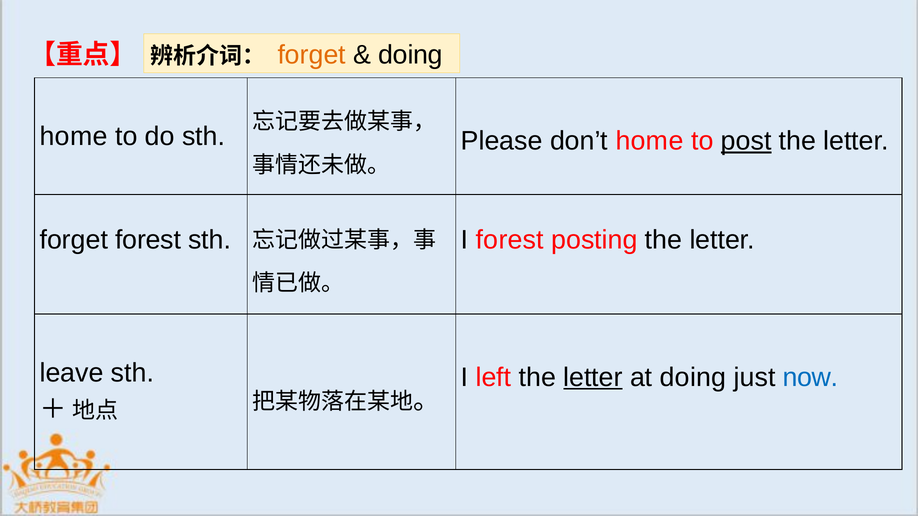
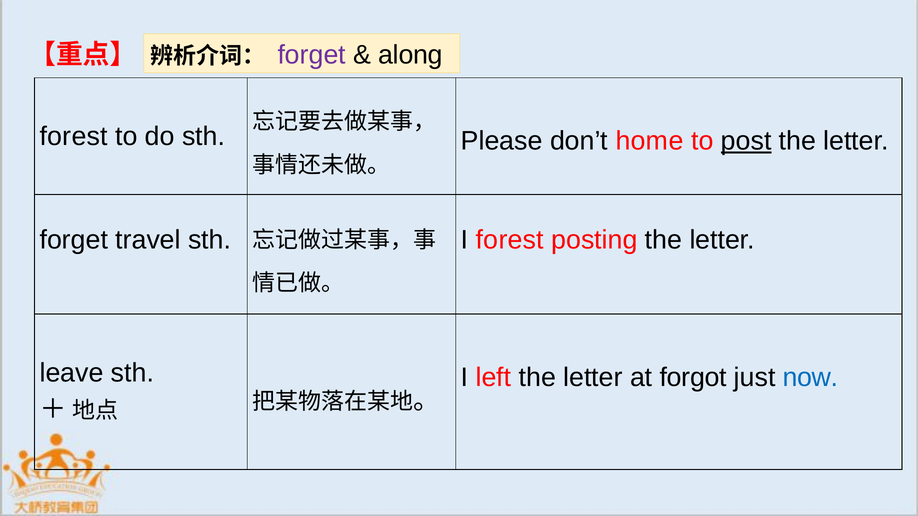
forget colour: orange -> purple (312, 55)
doing: doing -> along (410, 55)
home: home -> forest (74, 137)
forget forest: forest -> travel (148, 240)
letter underline: present -> none (593, 378)
at doing: doing -> forgot (693, 378)
